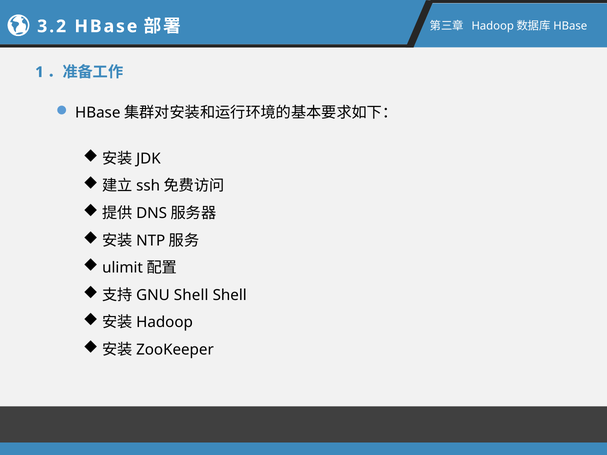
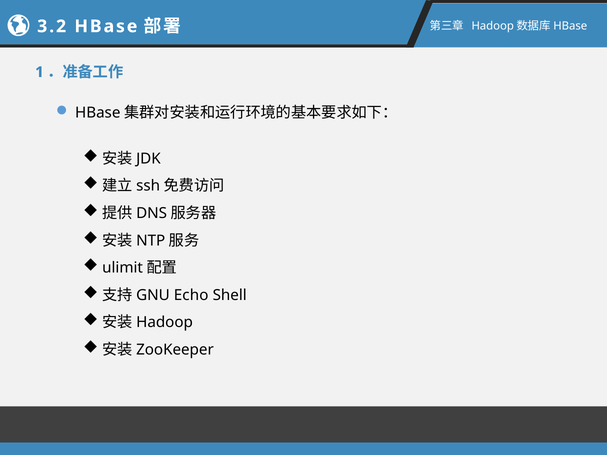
Shell: Shell -> Echo (191, 295)
